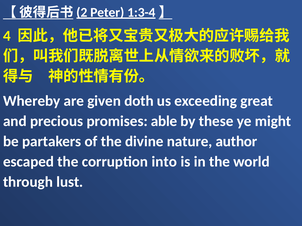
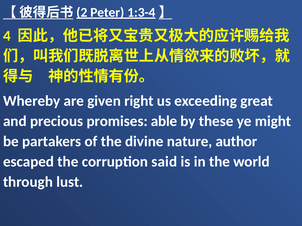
doth: doth -> right (139, 101)
into: into -> said (164, 162)
